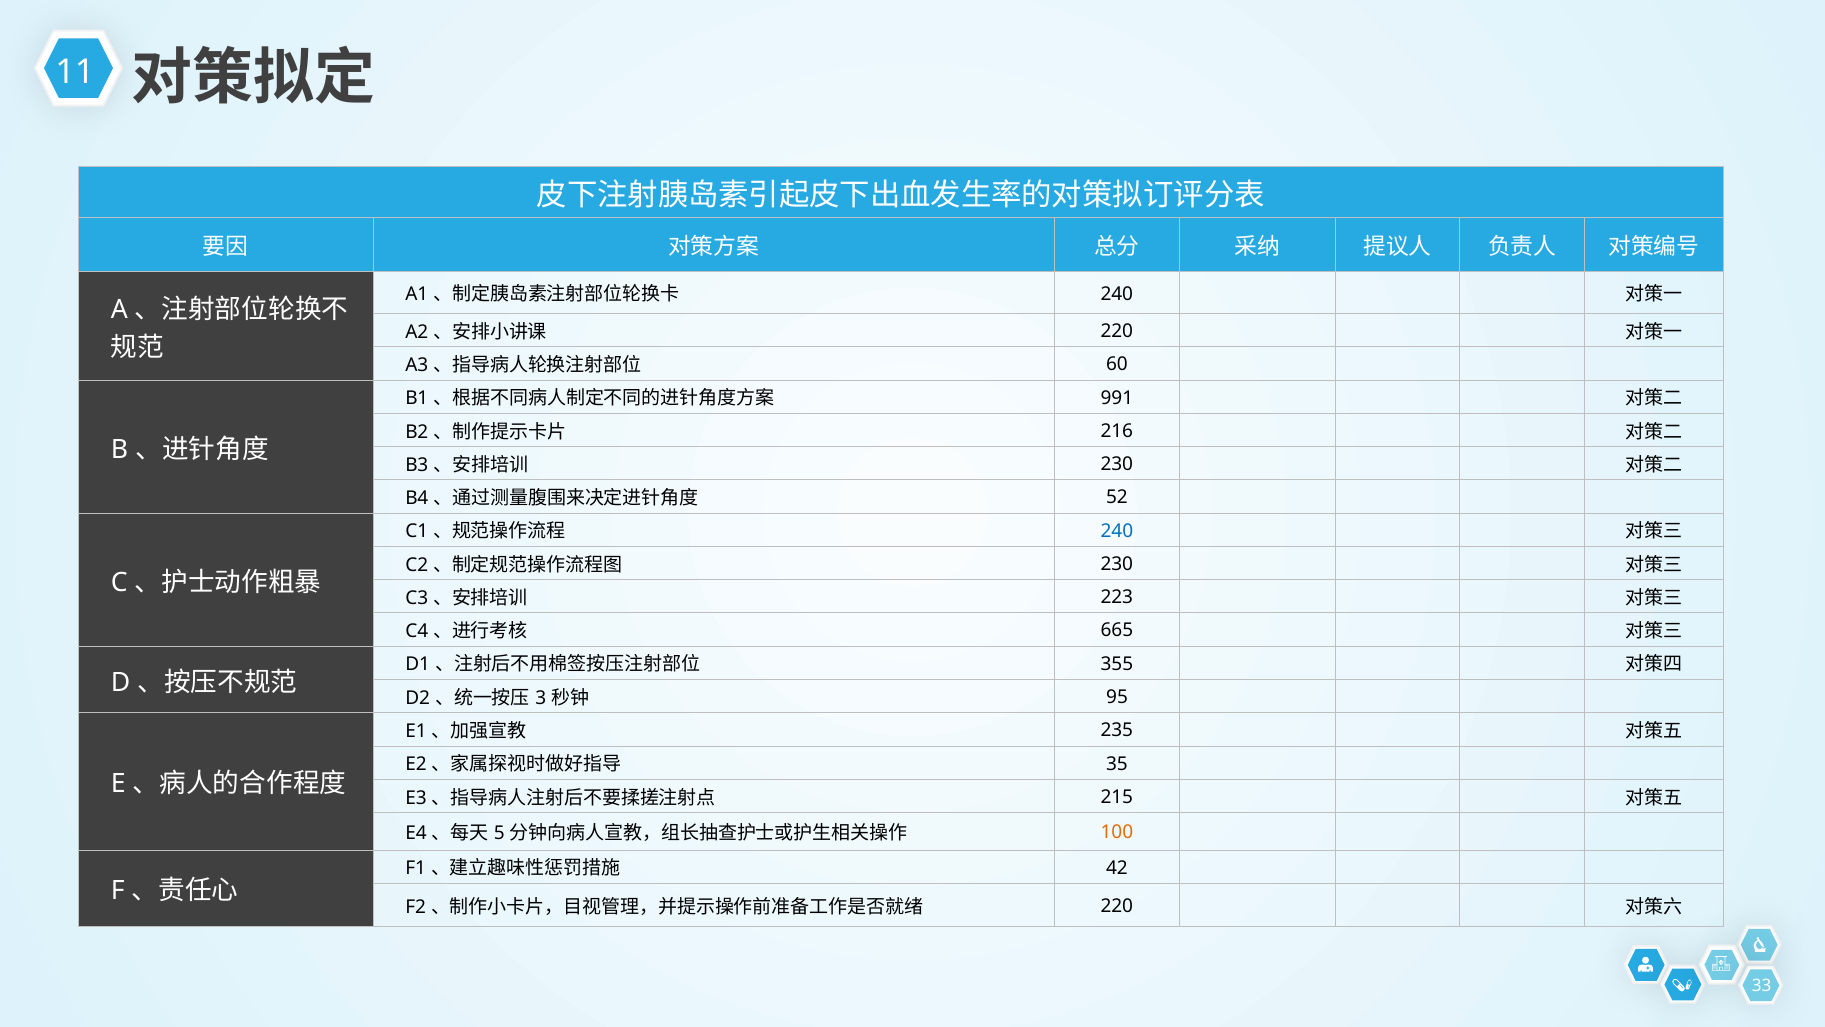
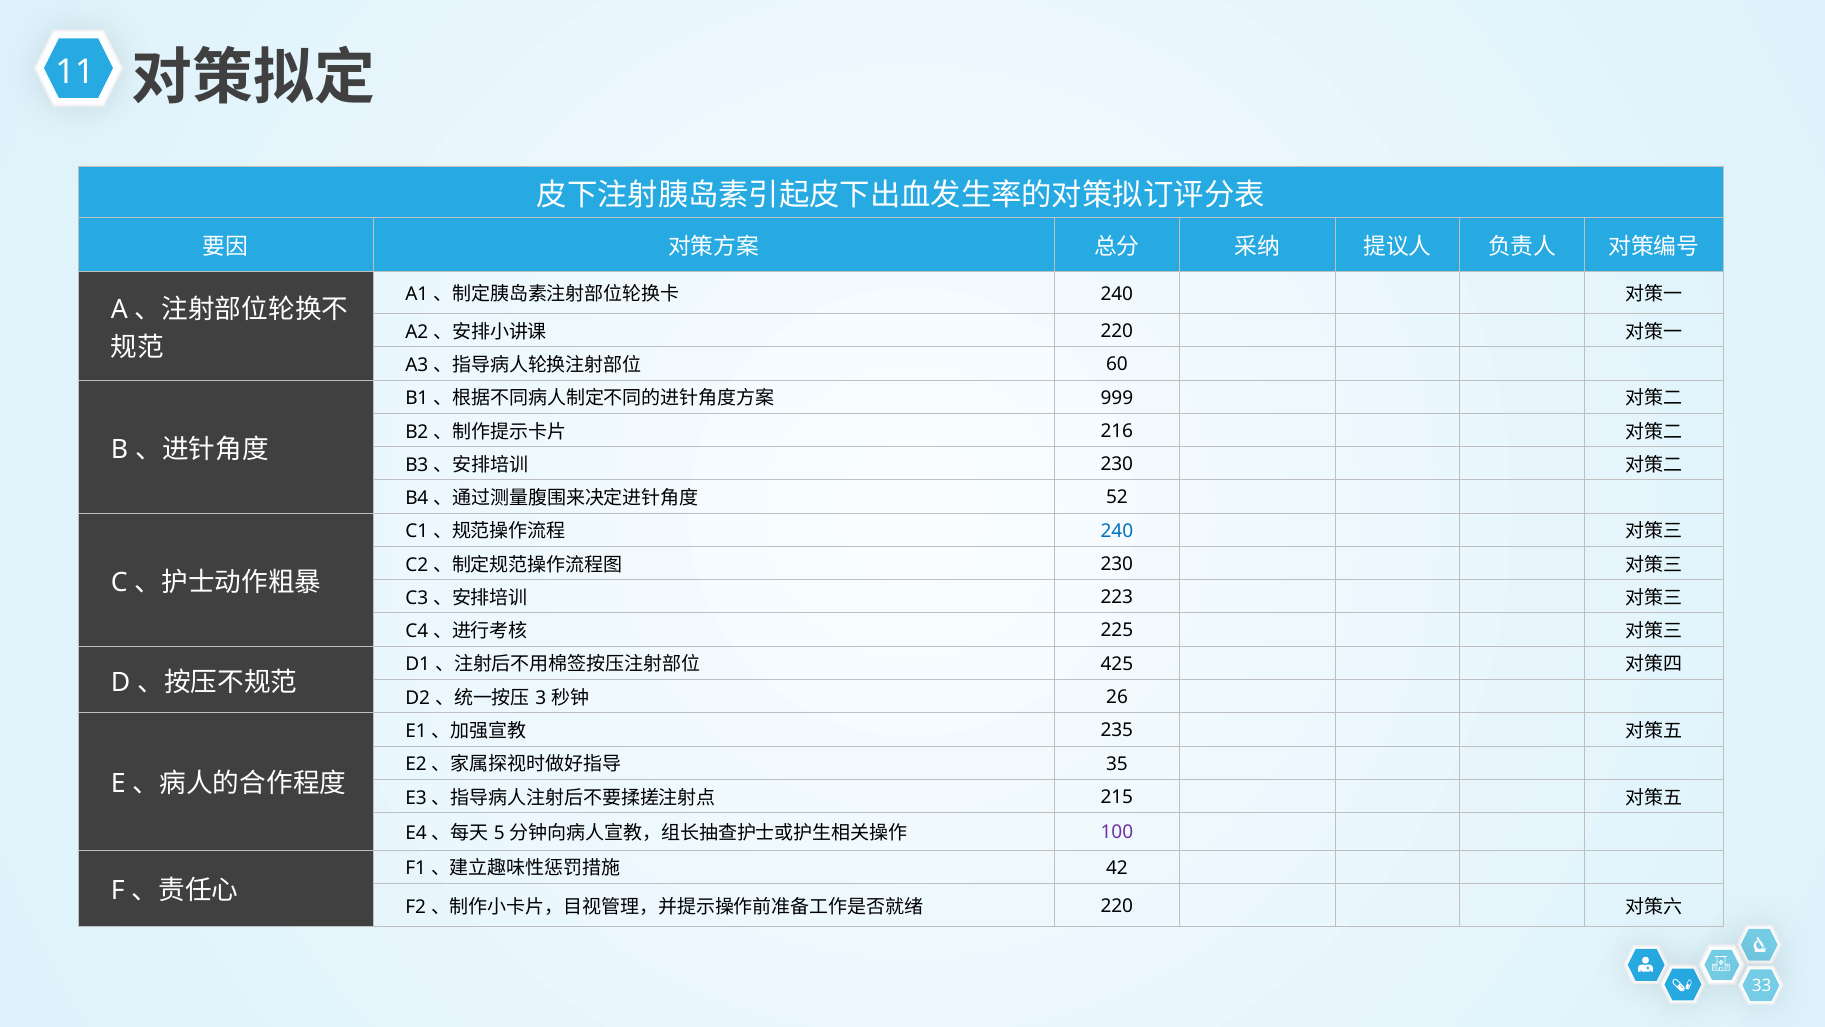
991: 991 -> 999 (1117, 398)
665: 665 -> 225 (1117, 630)
355: 355 -> 425 (1117, 664)
95: 95 -> 26 (1117, 697)
100 colour: orange -> purple (1117, 832)
